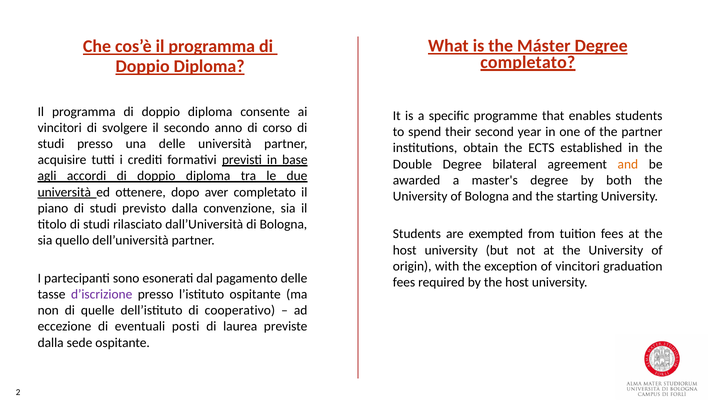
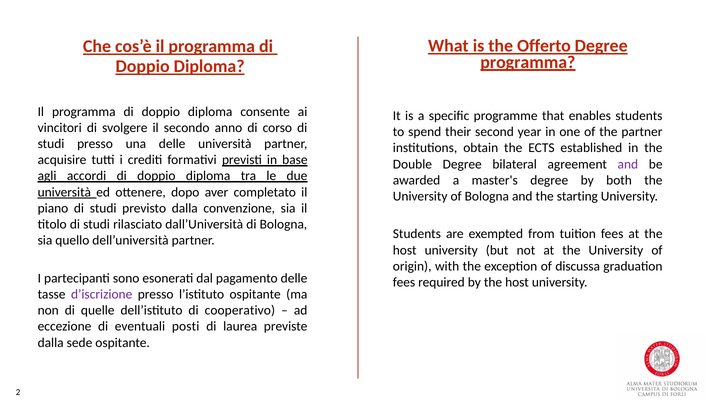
Máster: Máster -> Offerto (544, 46)
completato: completato -> programma (528, 62)
and colour: orange -> purple (628, 164)
of vincitori: vincitori -> discussa (578, 266)
